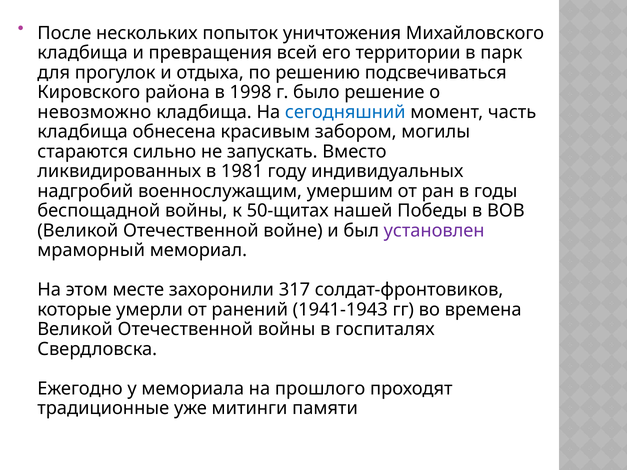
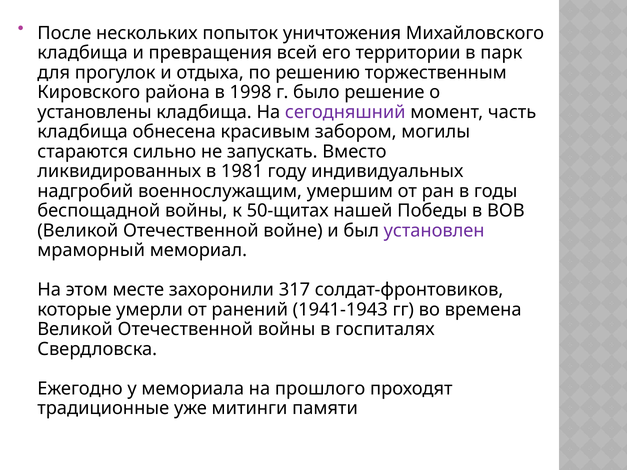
подсвечиваться: подсвечиваться -> торжественным (436, 73)
невозможно: невозможно -> установлены (94, 112)
сегодняшний colour: blue -> purple (345, 112)
